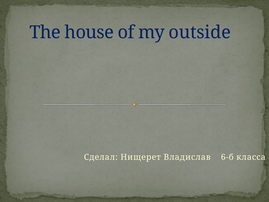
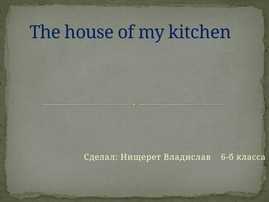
outside: outside -> kitchen (200, 32)
